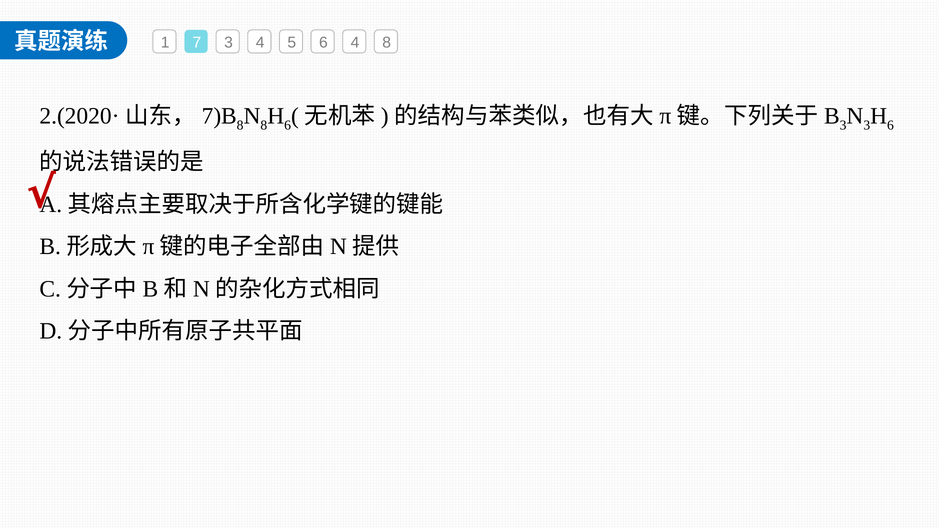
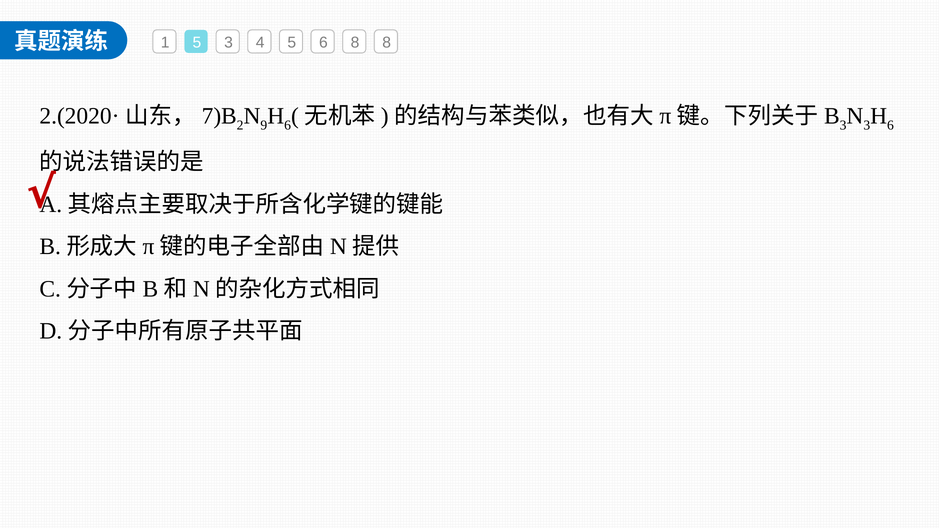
1 7: 7 -> 5 (197, 43)
6 4: 4 -> 8 (355, 43)
8: 8 -> 2 (240, 125)
8: 8 -> 9 (264, 125)
